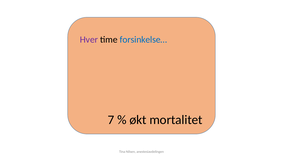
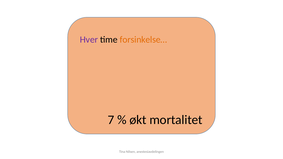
forsinkelse… colour: blue -> orange (143, 40)
